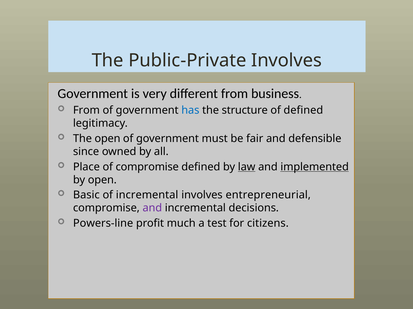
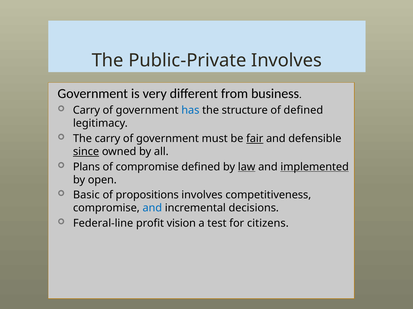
From: From -> Carry (86, 111)
The open: open -> carry (107, 139)
fair underline: none -> present (255, 139)
since underline: none -> present (86, 152)
Place: Place -> Plans (86, 167)
of incremental: incremental -> propositions (147, 196)
entrepreneurial: entrepreneurial -> competitiveness (268, 196)
and colour: purple -> blue (152, 209)
Powers-line: Powers-line -> Federal-line (103, 224)
much: much -> vision (181, 224)
